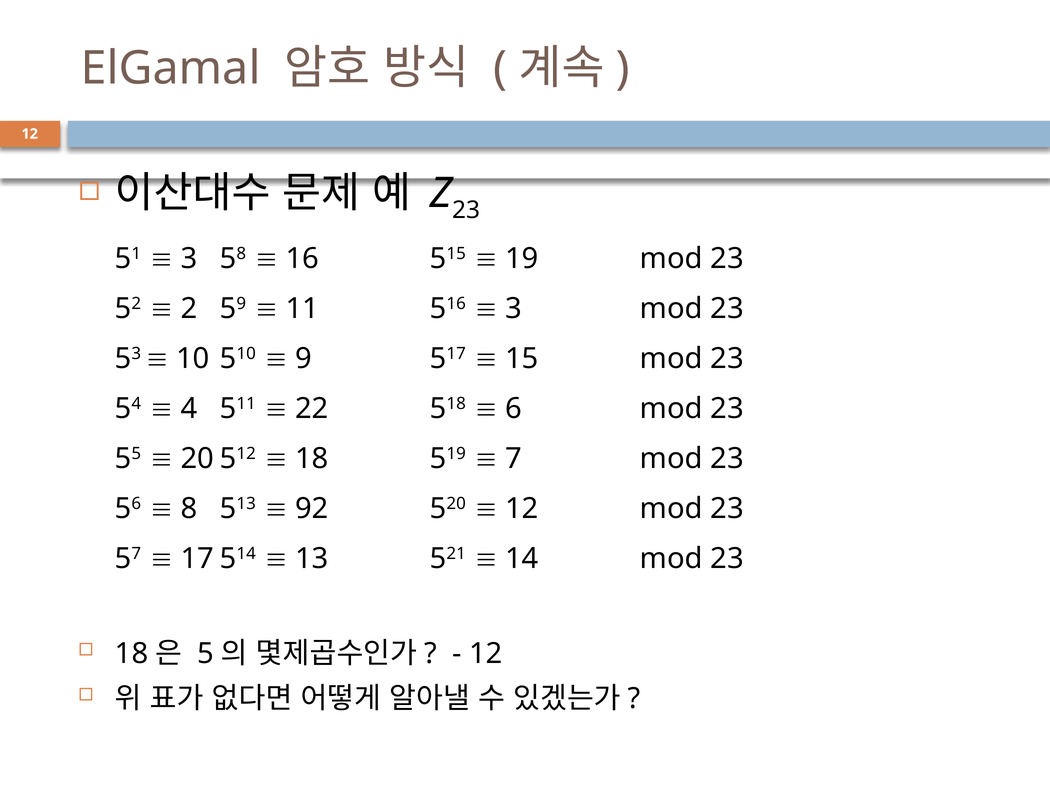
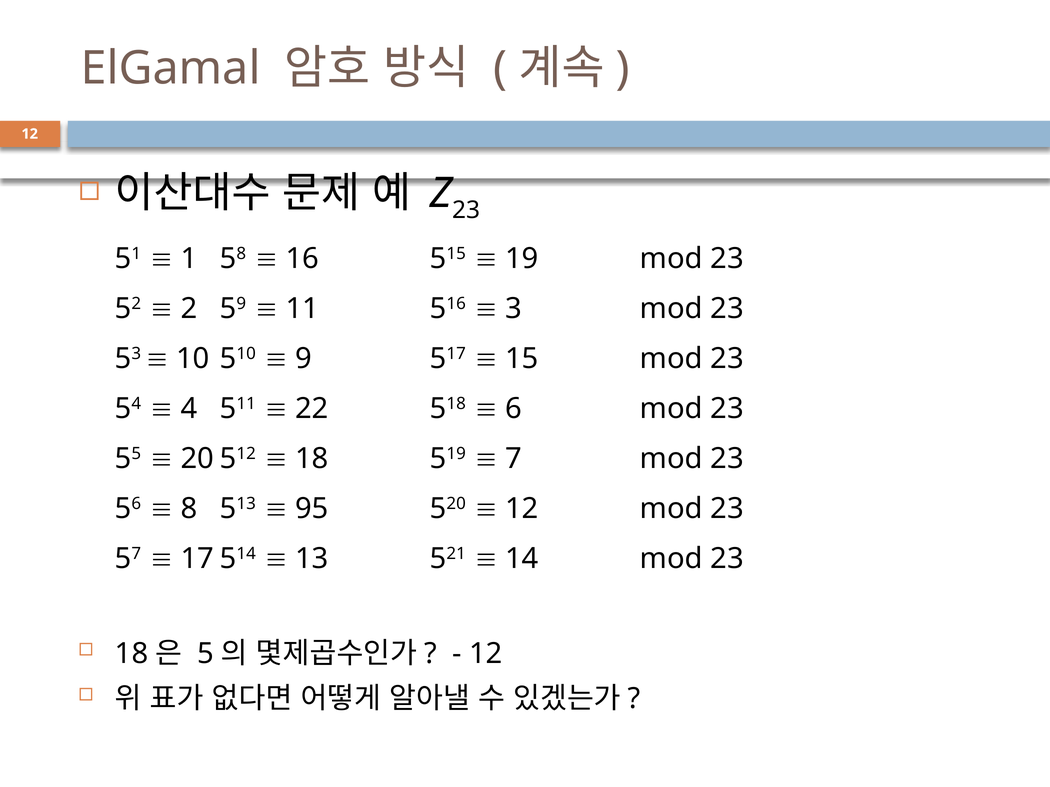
3: 3 -> 1 (189, 259)
92: 92 -> 95 (312, 509)
